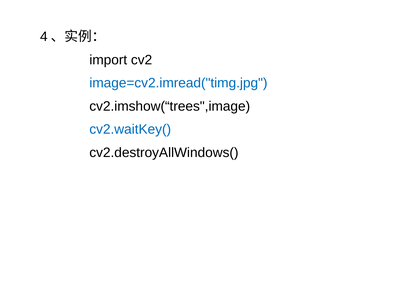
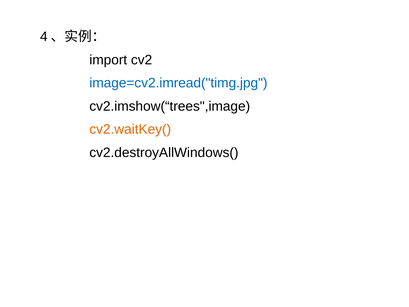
cv2.waitKey( colour: blue -> orange (130, 129)
